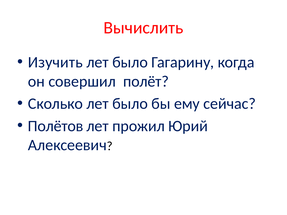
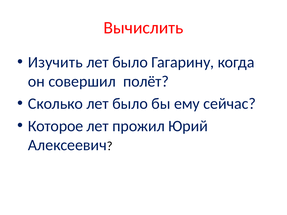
Полётов: Полётов -> Которое (56, 126)
